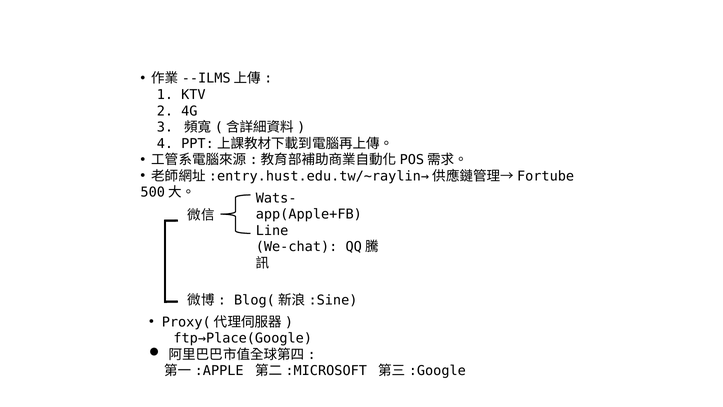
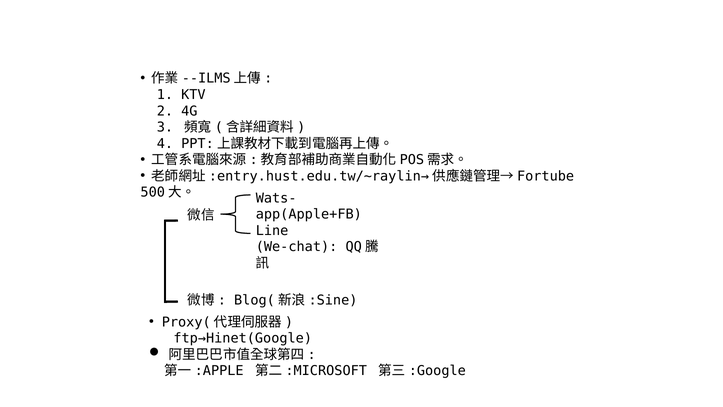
ftp→Place(Google: ftp→Place(Google -> ftp→Hinet(Google (243, 338)
